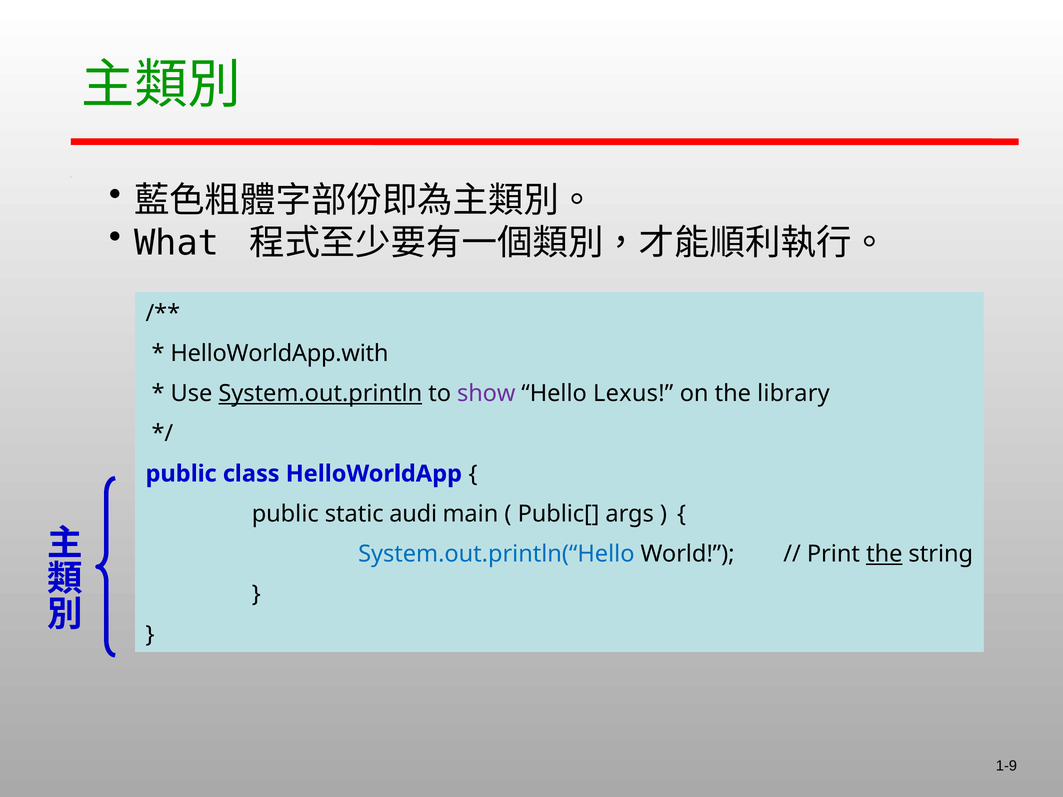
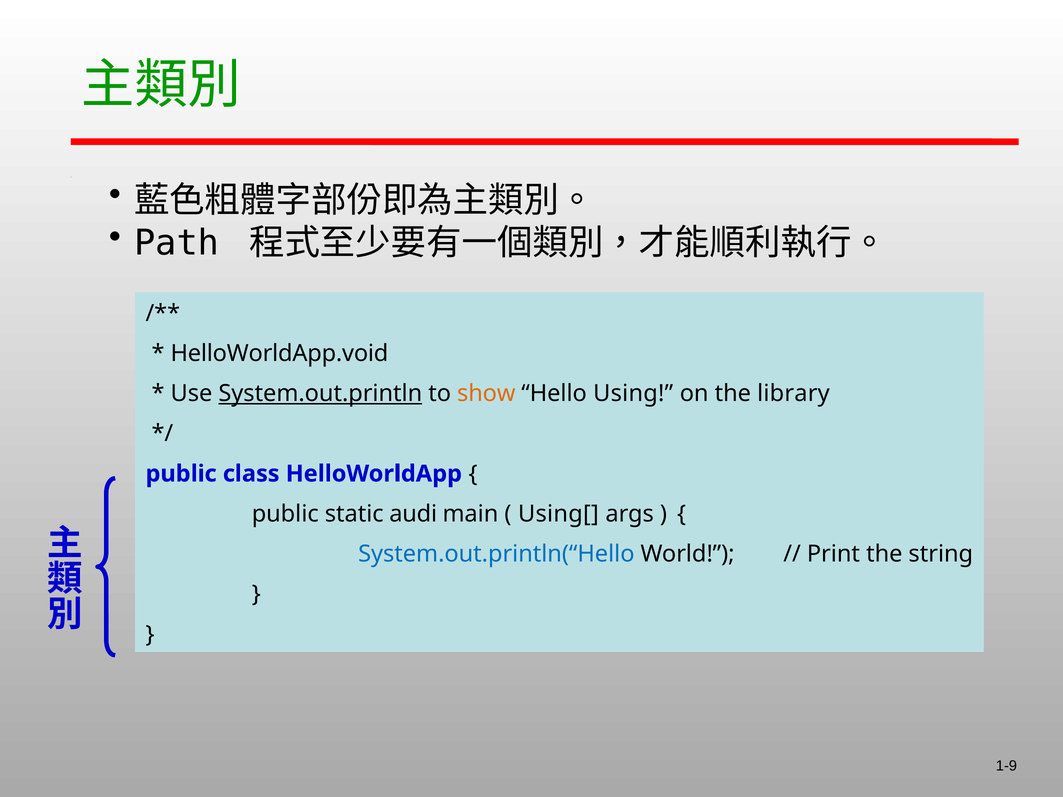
What: What -> Path (177, 243)
HelloWorldApp.with: HelloWorldApp.with -> HelloWorldApp.void (279, 354)
show colour: purple -> orange (486, 394)
Lexus: Lexus -> Using (633, 394)
Public[: Public[ -> Using[ (558, 514)
the underline: present -> none (884, 554)
